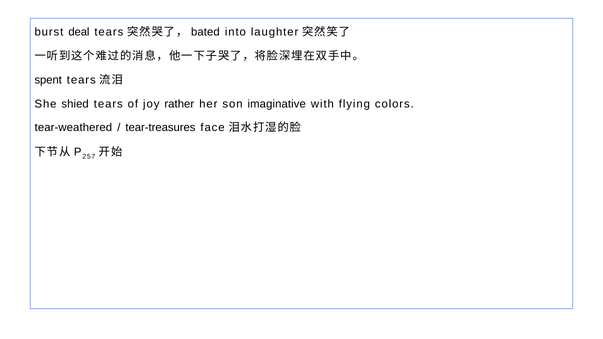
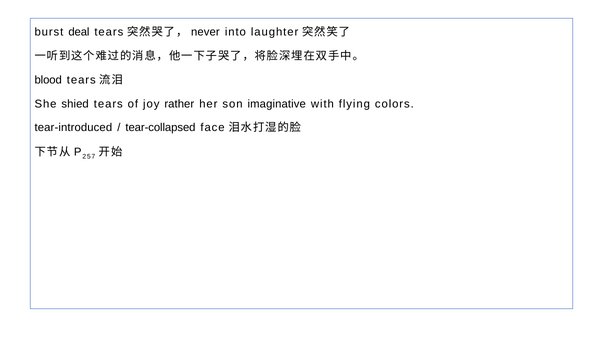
bated: bated -> never (205, 32)
spent: spent -> blood (48, 80)
tear-weathered: tear-weathered -> tear-introduced (73, 128)
tear-treasures: tear-treasures -> tear-collapsed (160, 128)
